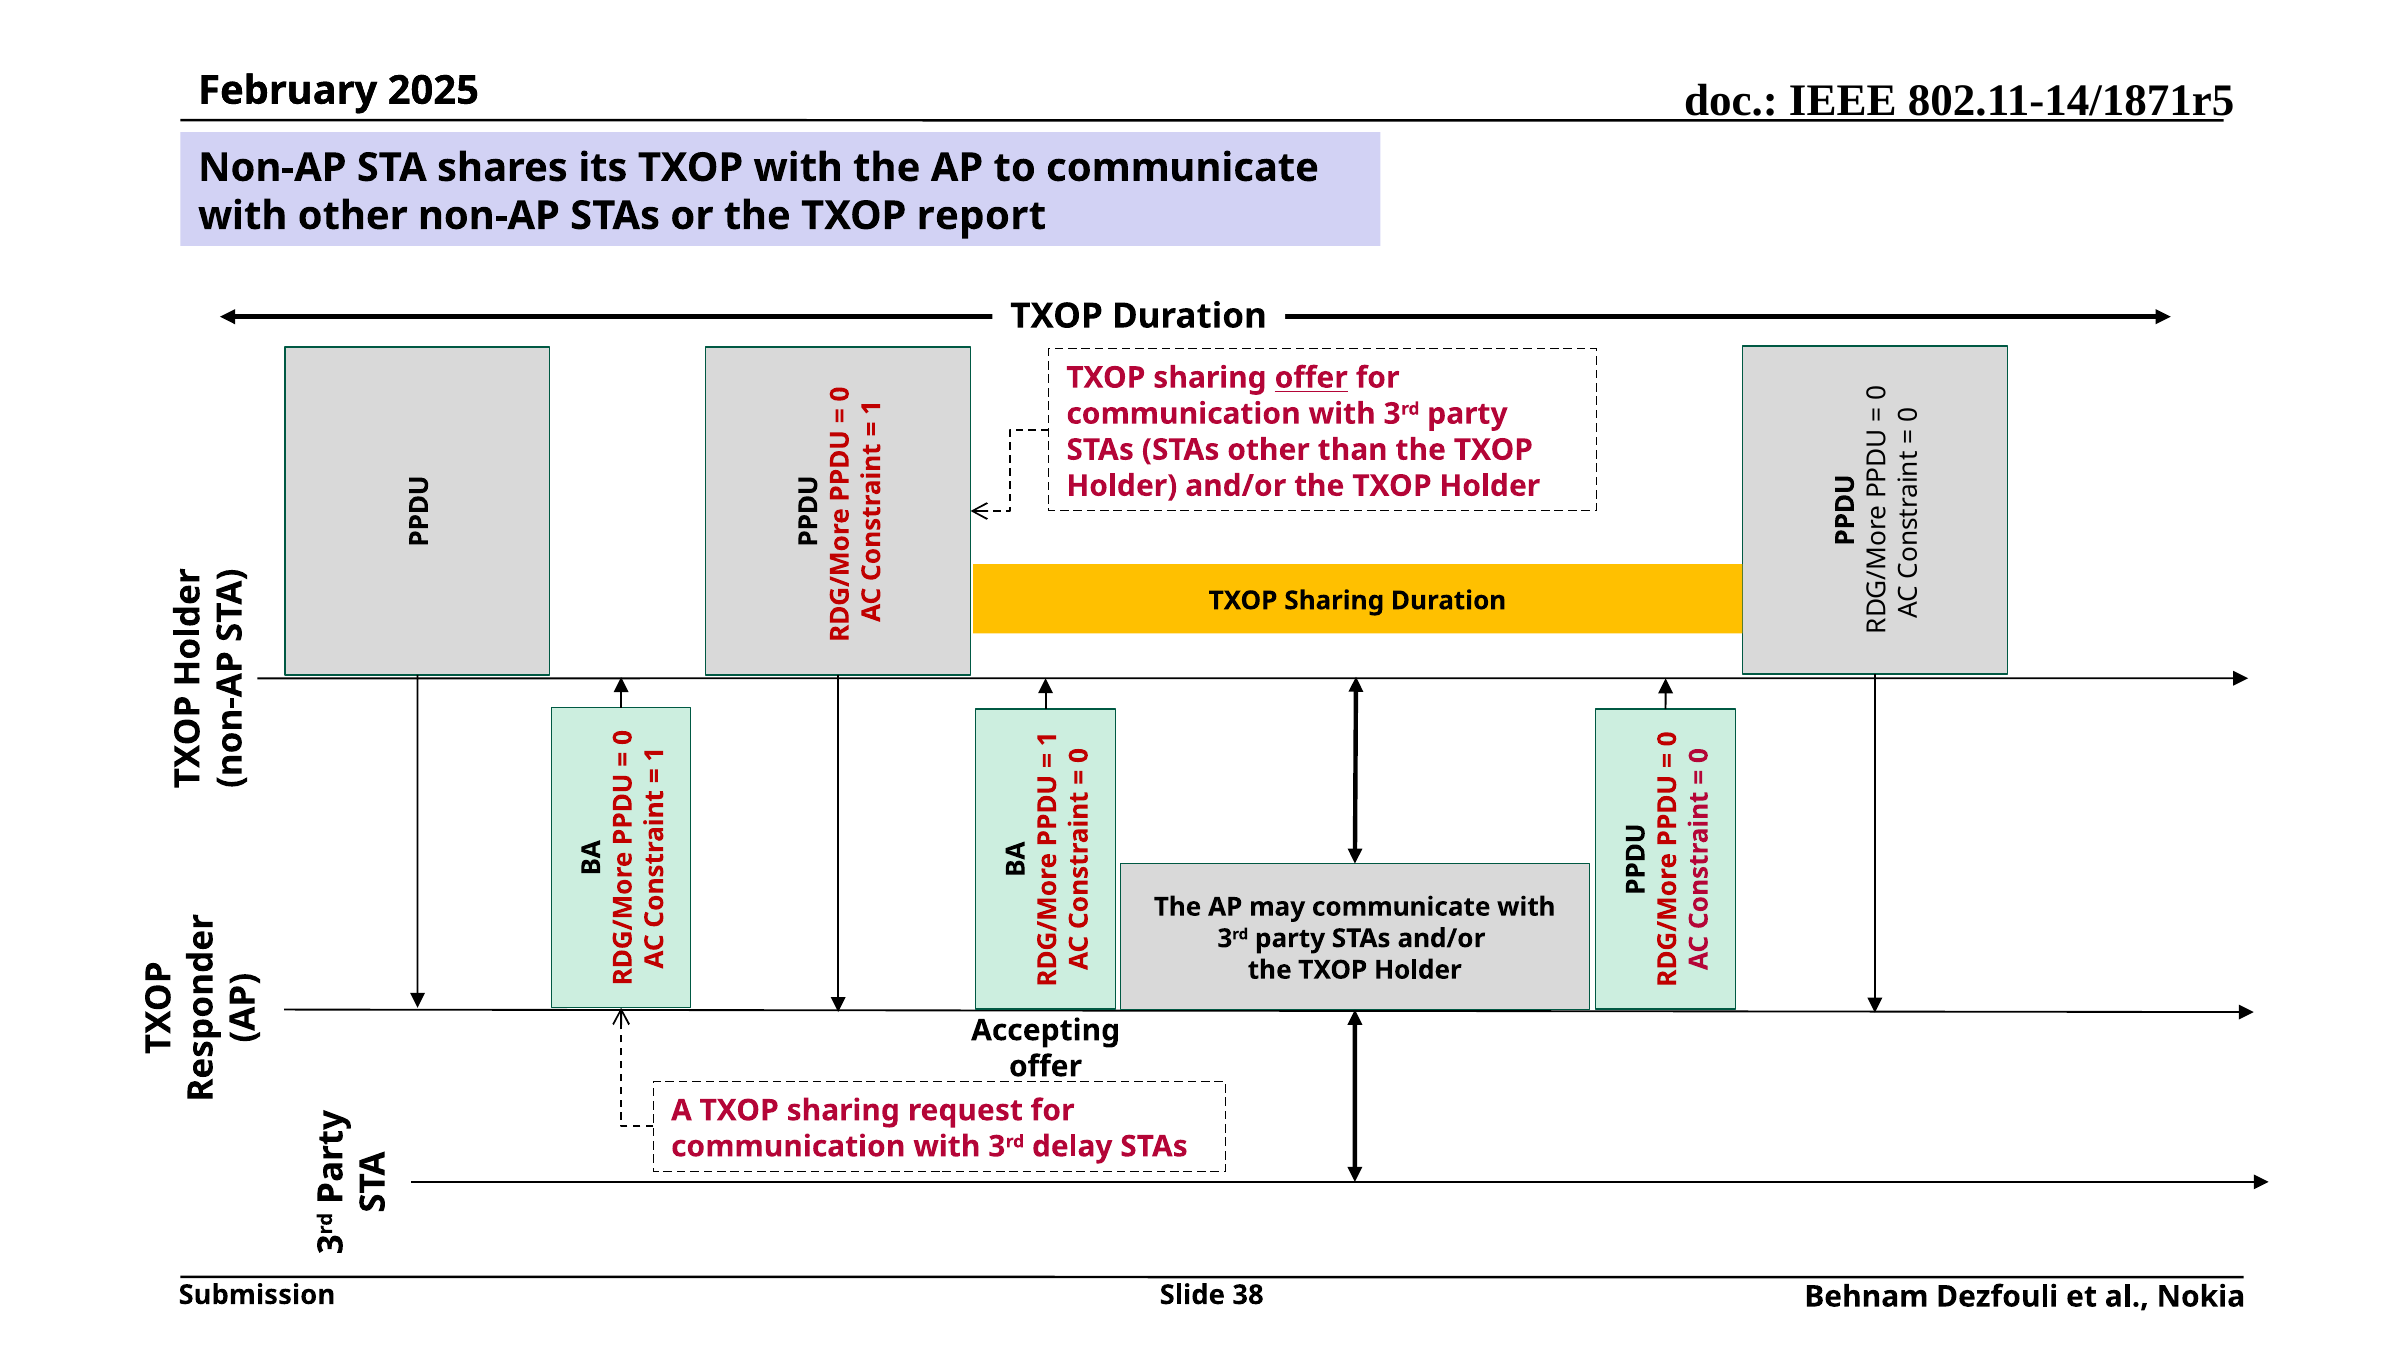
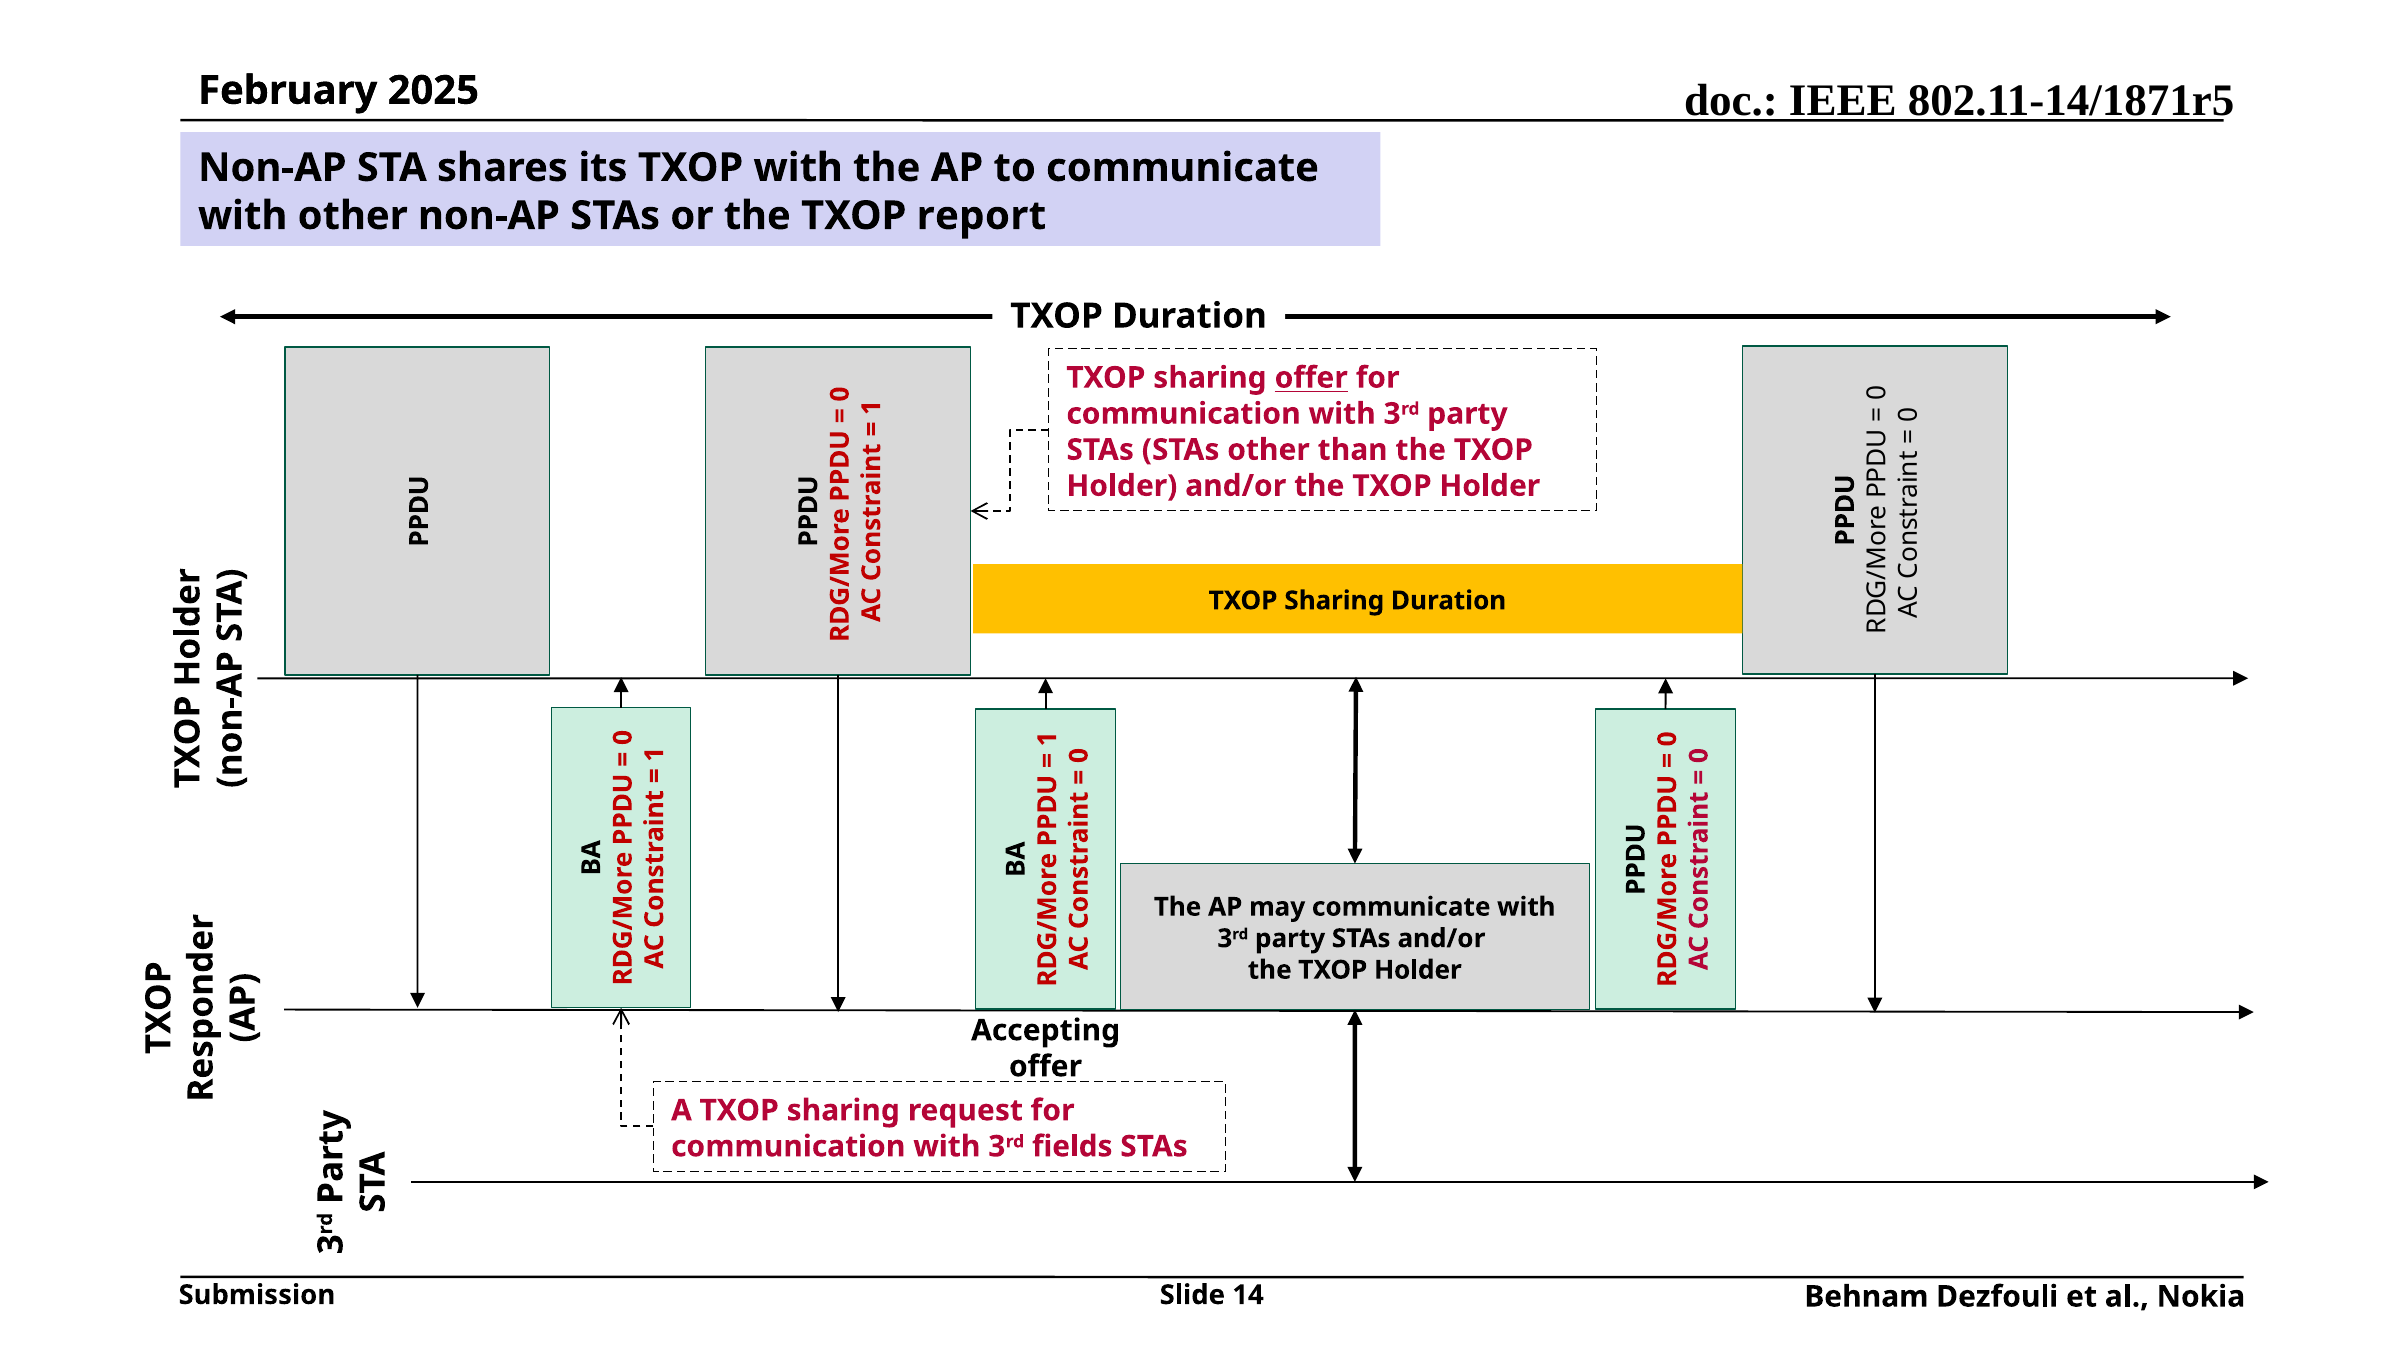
delay: delay -> fields (1072, 1147)
38: 38 -> 14 (1248, 1295)
